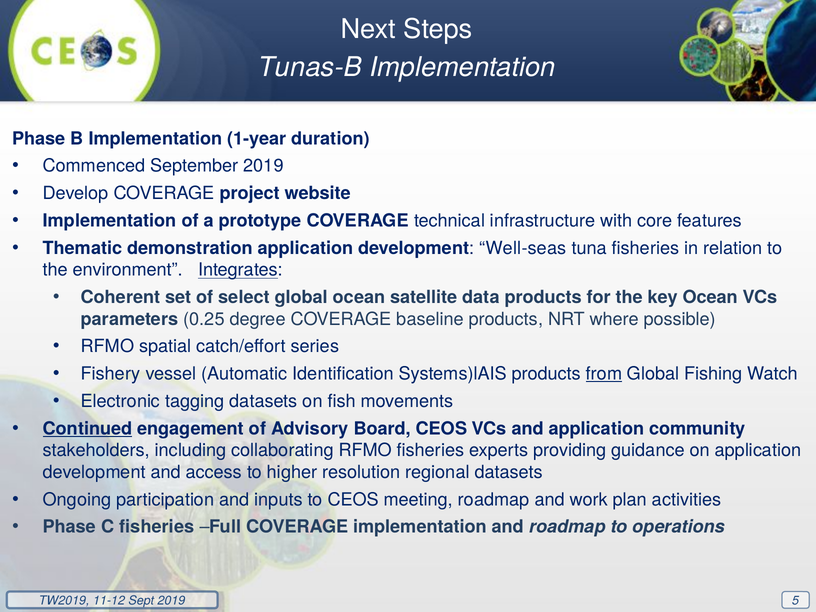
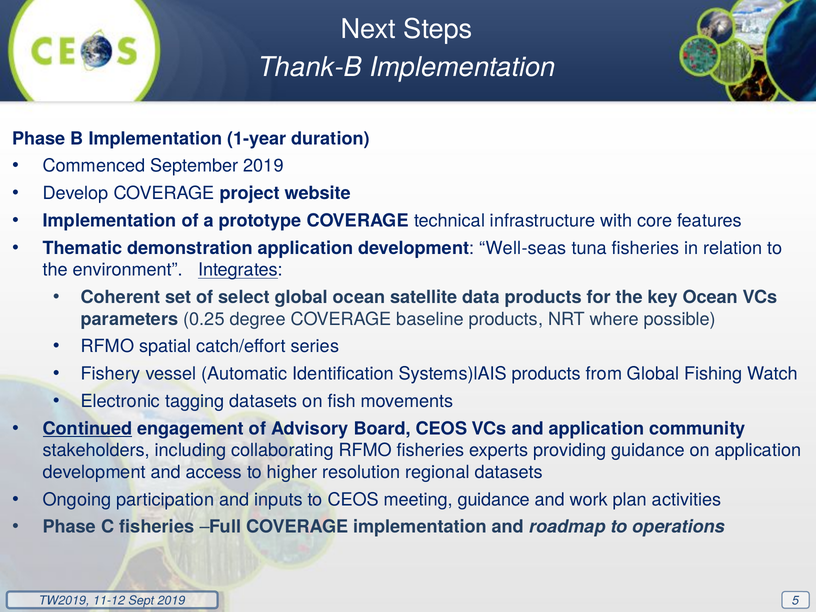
Tunas-B: Tunas-B -> Thank-B (310, 67)
from underline: present -> none (604, 374)
meeting roadmap: roadmap -> guidance (494, 500)
